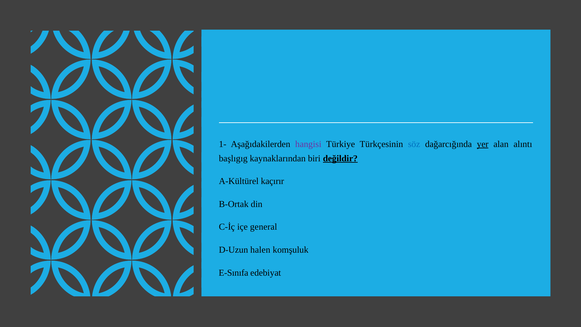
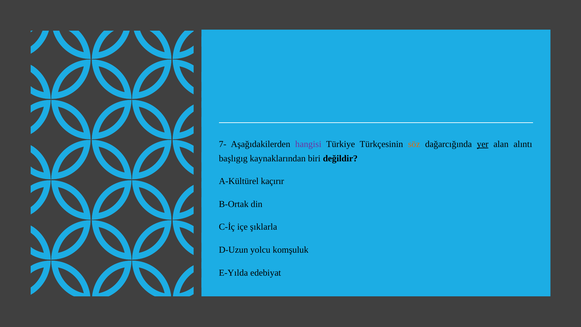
1-: 1- -> 7- (223, 144)
söz colour: blue -> orange (414, 144)
değildir underline: present -> none (340, 158)
general: general -> şıklarla (264, 227)
halen: halen -> yolcu (260, 250)
E-Sınıfa: E-Sınıfa -> E-Yılda (233, 273)
